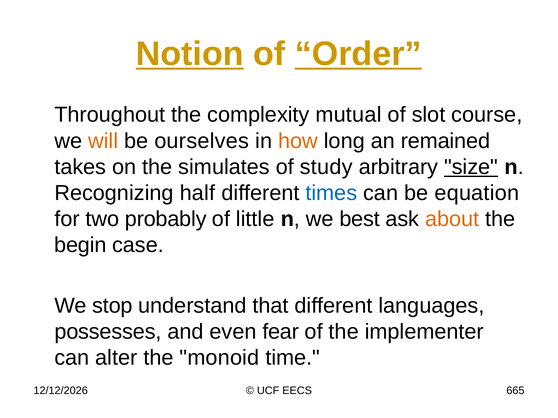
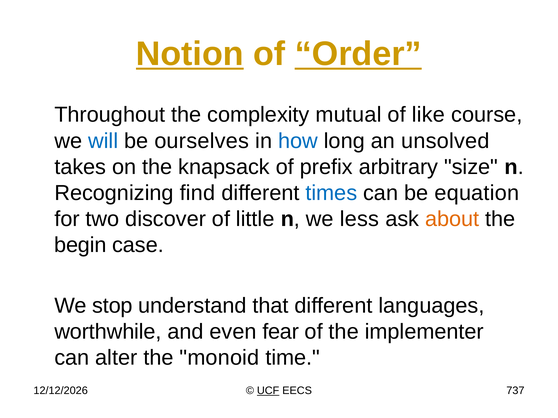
slot: slot -> like (428, 115)
will colour: orange -> blue (103, 141)
how colour: orange -> blue (298, 141)
remained: remained -> unsolved (445, 141)
simulates: simulates -> knapsack (224, 167)
study: study -> prefix (326, 167)
size underline: present -> none (471, 167)
half: half -> find (198, 193)
probably: probably -> discover (166, 219)
best: best -> less (359, 219)
possesses: possesses -> worthwhile (108, 332)
UCF underline: none -> present (268, 391)
665: 665 -> 737 (515, 391)
